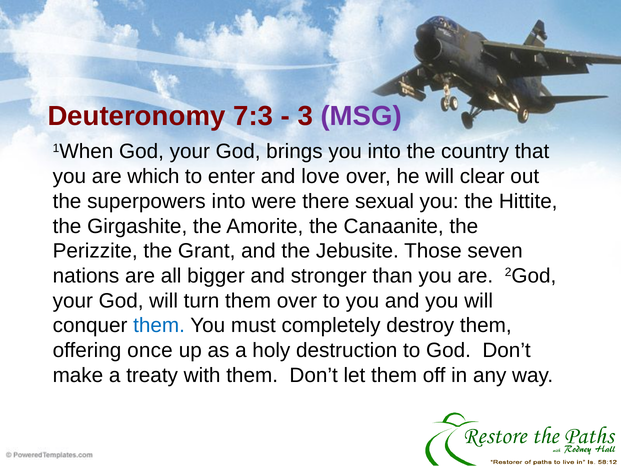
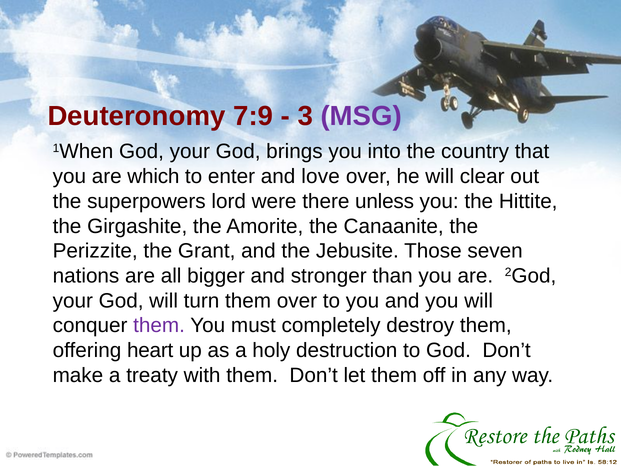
7:3: 7:3 -> 7:9 (253, 116)
superpowers into: into -> lord (229, 201)
sexual: sexual -> unless (385, 201)
them colour: blue -> purple (159, 325)
once: once -> heart (150, 350)
